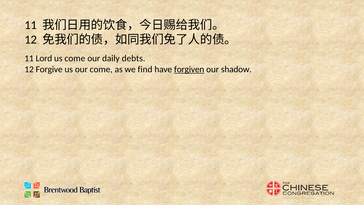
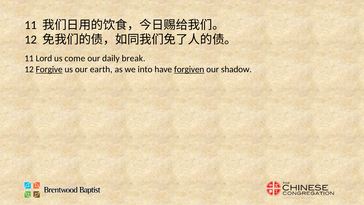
debts: debts -> break (134, 58)
Forgive underline: none -> present (49, 69)
our come: come -> earth (101, 69)
find: find -> into (145, 69)
